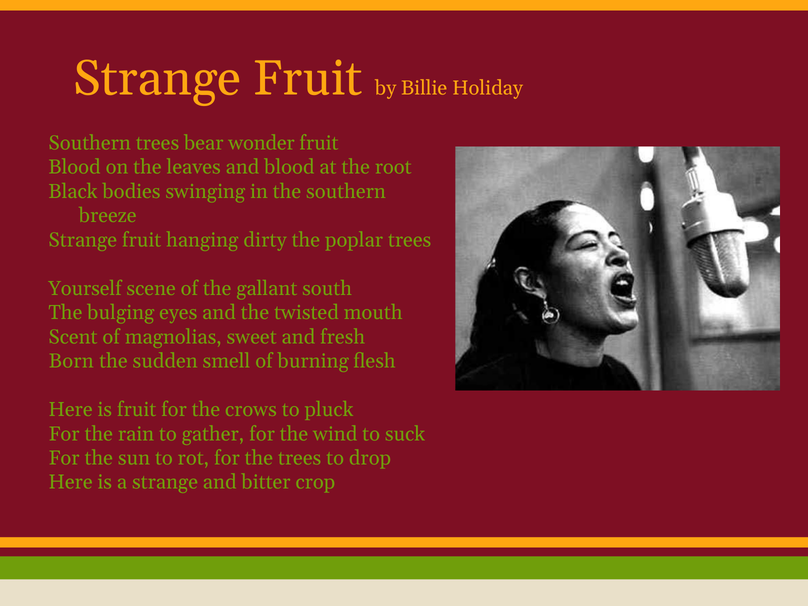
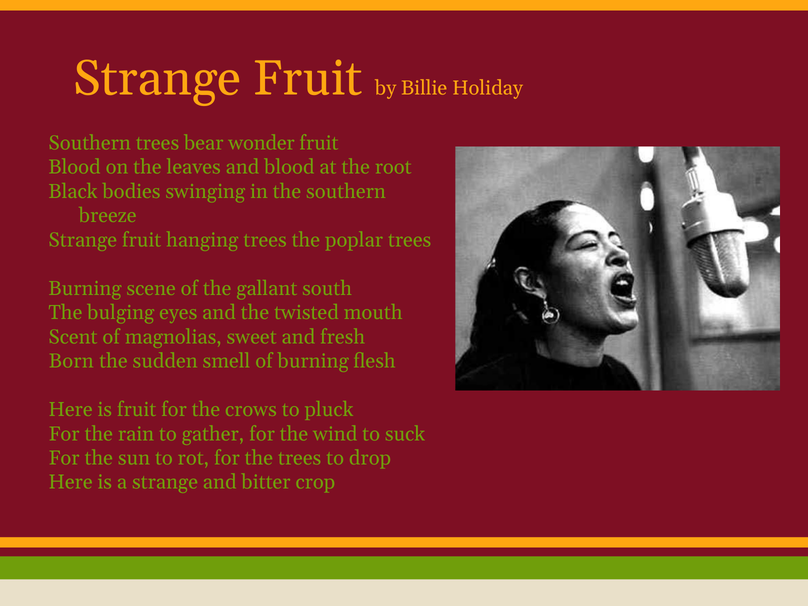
hanging dirty: dirty -> trees (265, 240)
Yourself: Yourself -> Burning (85, 288)
